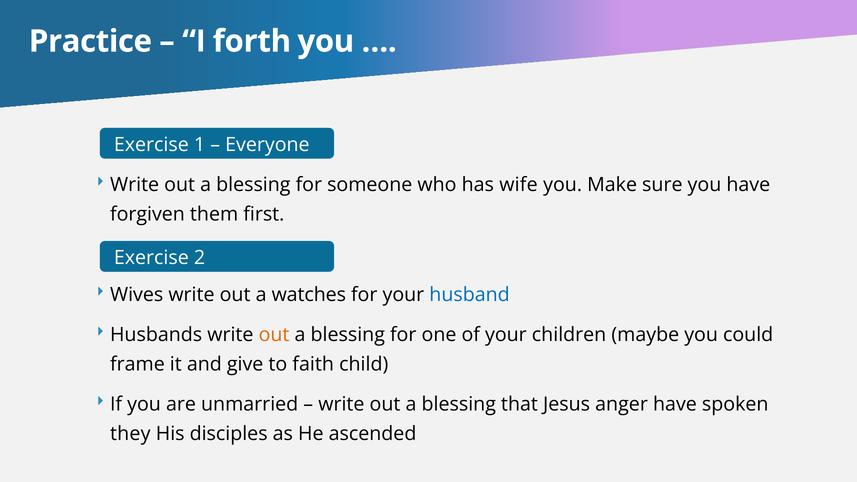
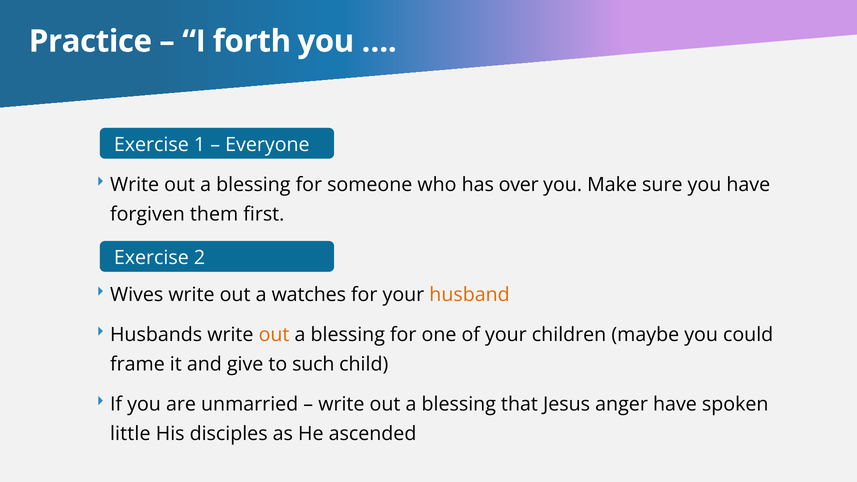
wife: wife -> over (519, 185)
husband colour: blue -> orange (470, 295)
faith: faith -> such (313, 364)
they: they -> little (130, 434)
